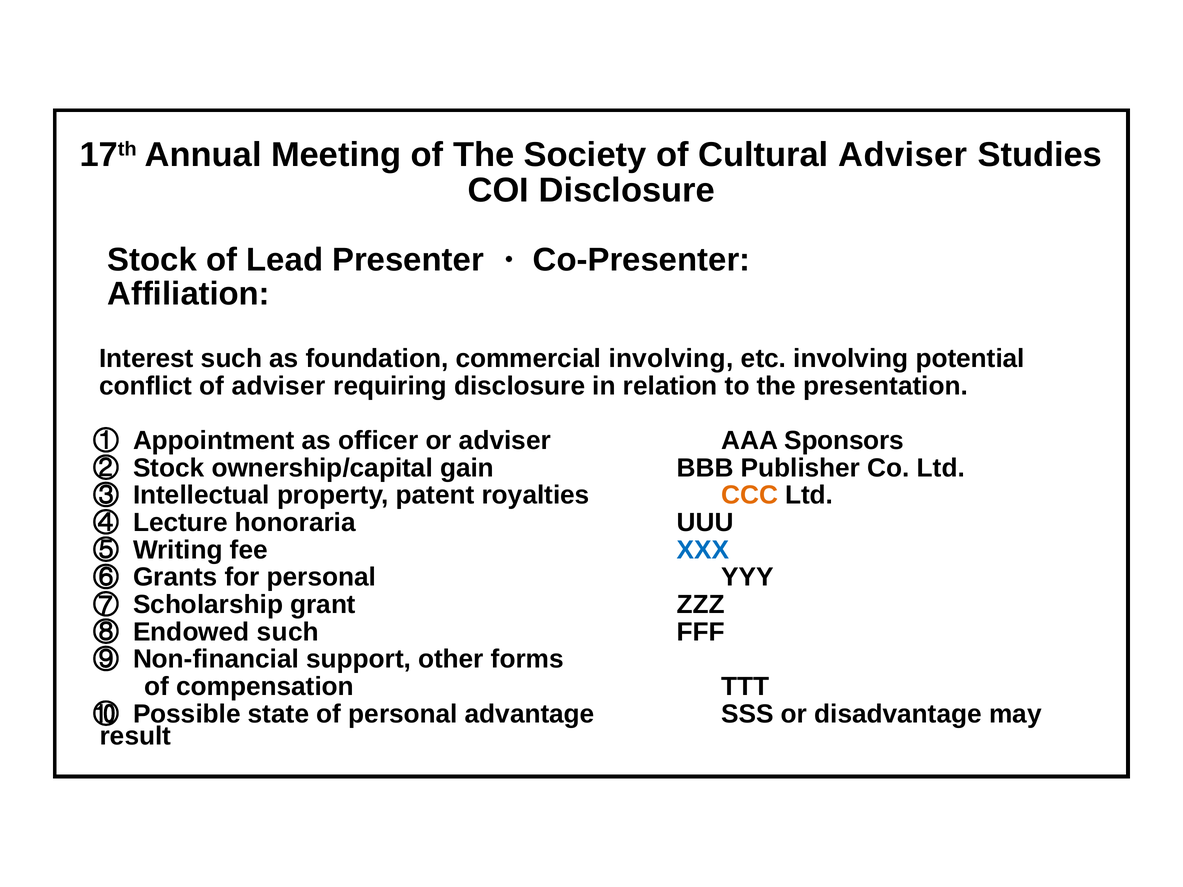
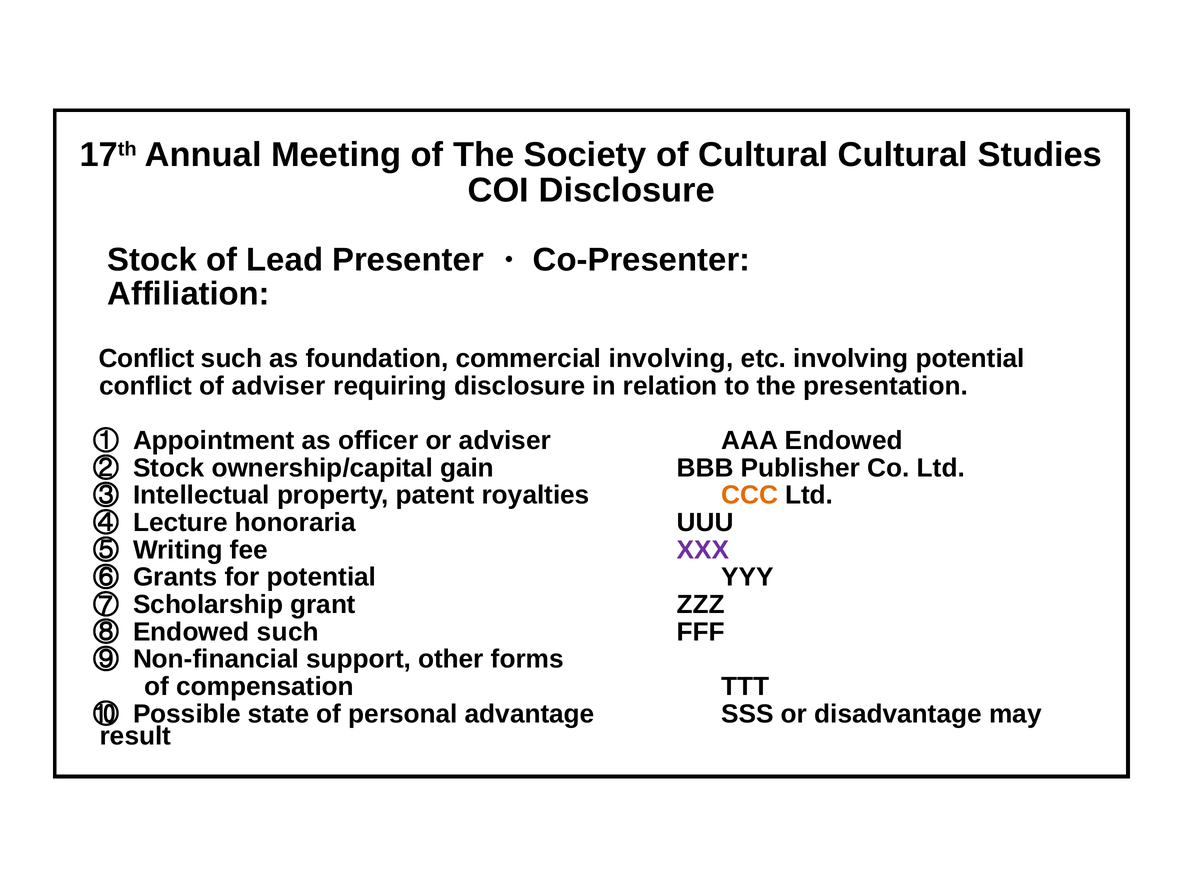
Cultural Adviser: Adviser -> Cultural (903, 155)
Interest: Interest -> Conflict (147, 359)
AAA Sponsors: Sponsors -> Endowed (844, 441)
XXX colour: blue -> purple (703, 550)
for personal: personal -> potential (321, 577)
